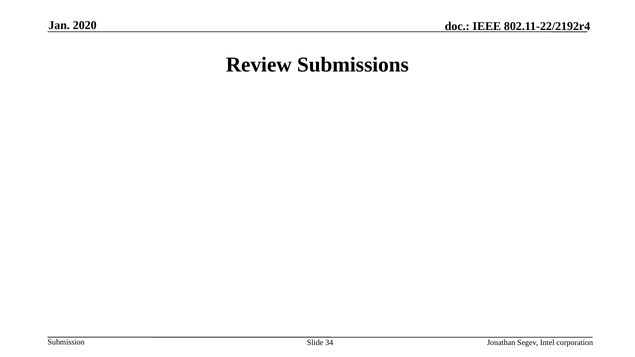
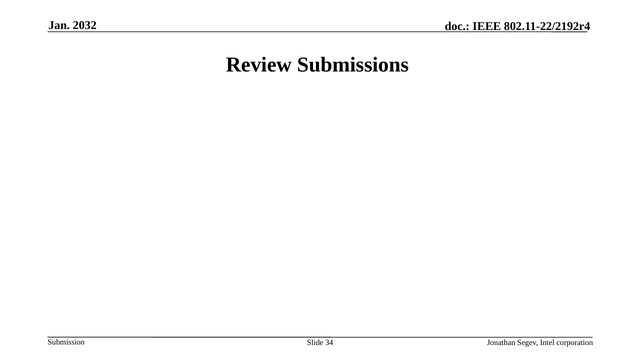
2020: 2020 -> 2032 (85, 25)
